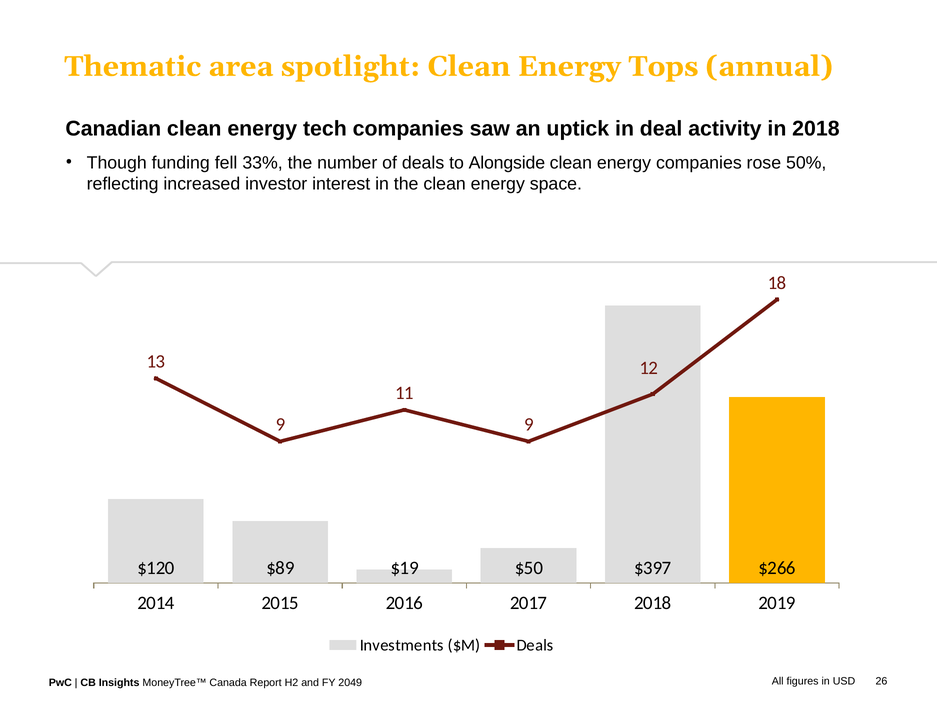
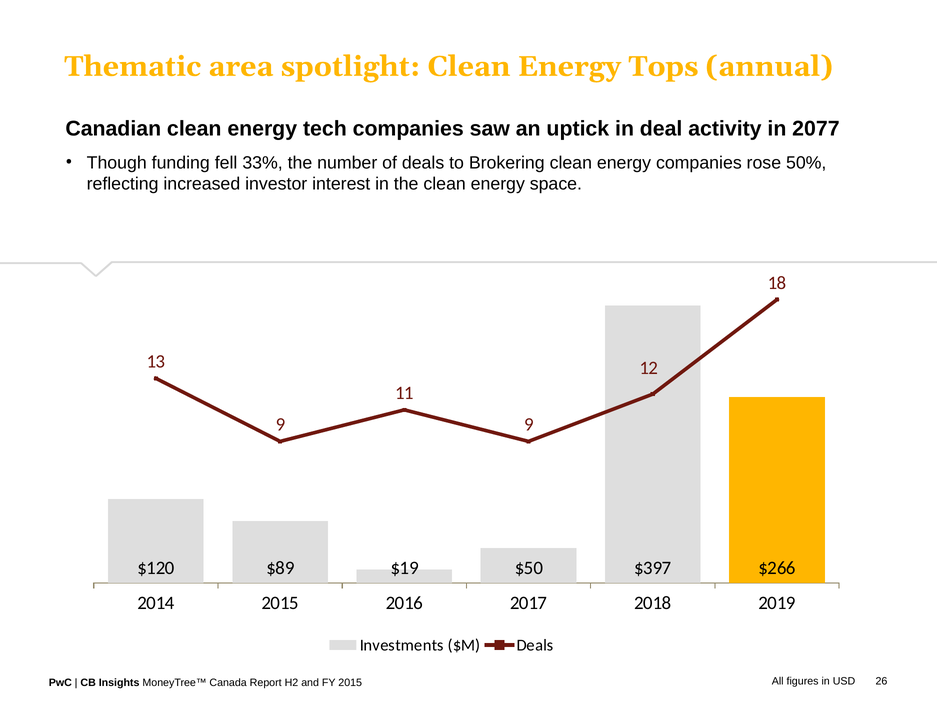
in 2018: 2018 -> 2077 (816, 129)
Alongside: Alongside -> Brokering (507, 163)
2049: 2049 -> 2015 (350, 683)
